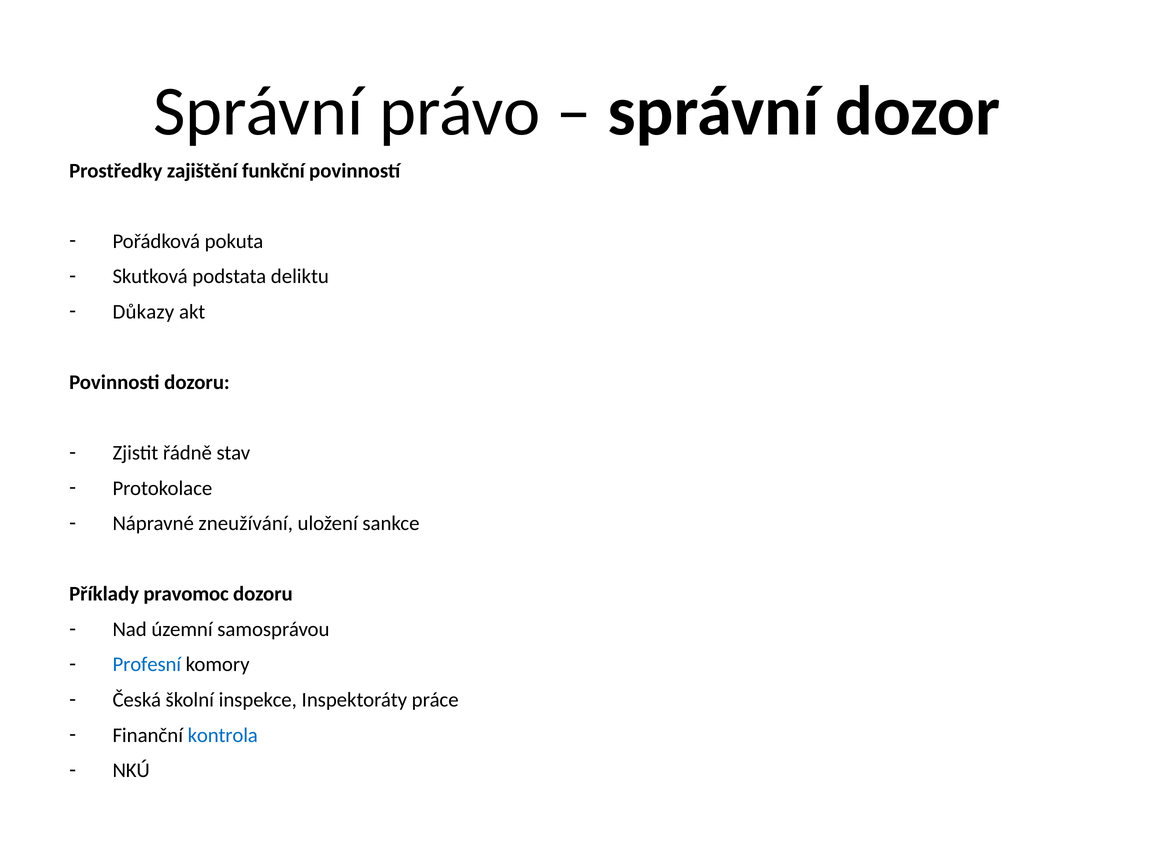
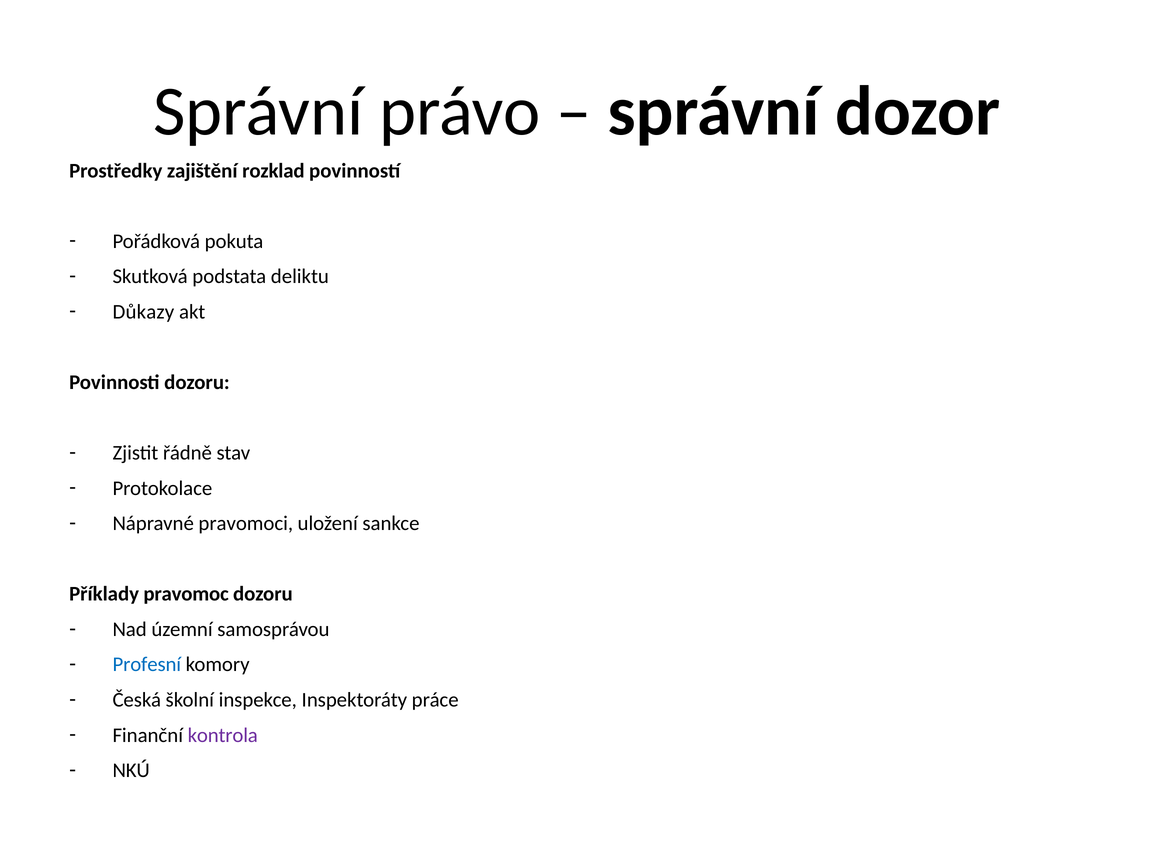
funkční: funkční -> rozklad (273, 171)
zneužívání: zneužívání -> pravomoci (246, 524)
kontrola colour: blue -> purple (223, 736)
